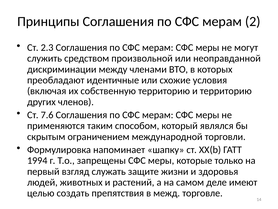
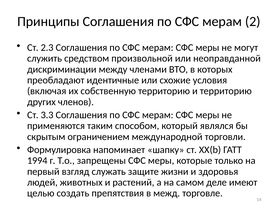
7.6: 7.6 -> 3.3 (47, 115)
